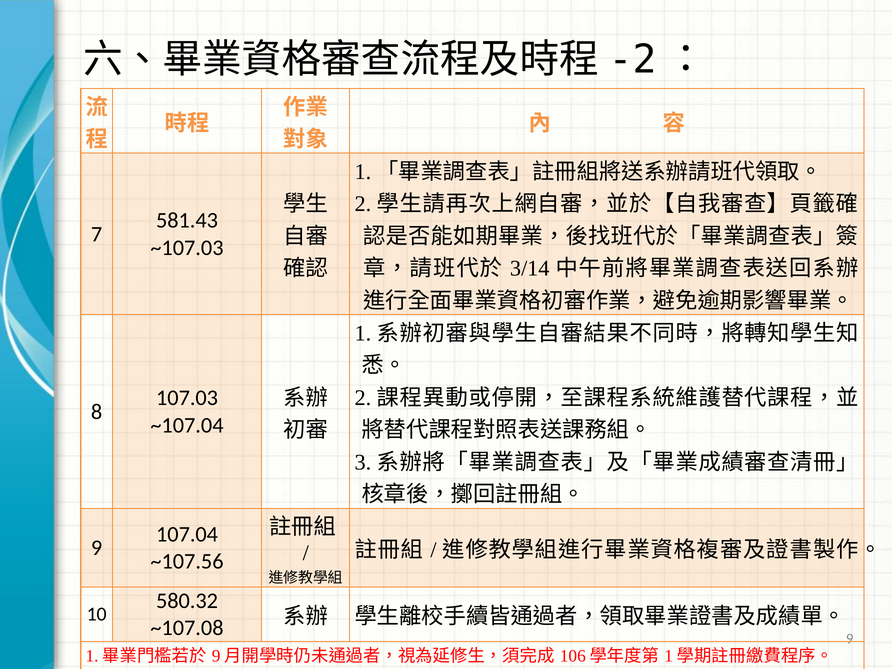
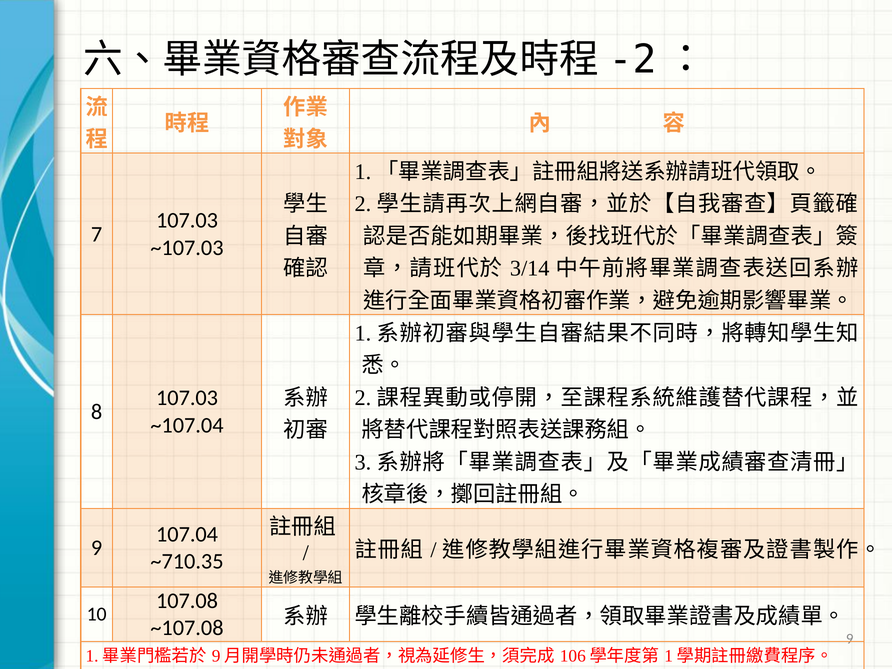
581.43: 581.43 -> 107.03 (187, 221)
~107.56: ~107.56 -> ~710.35 (187, 561)
580.32: 580.32 -> 107.08 (187, 601)
